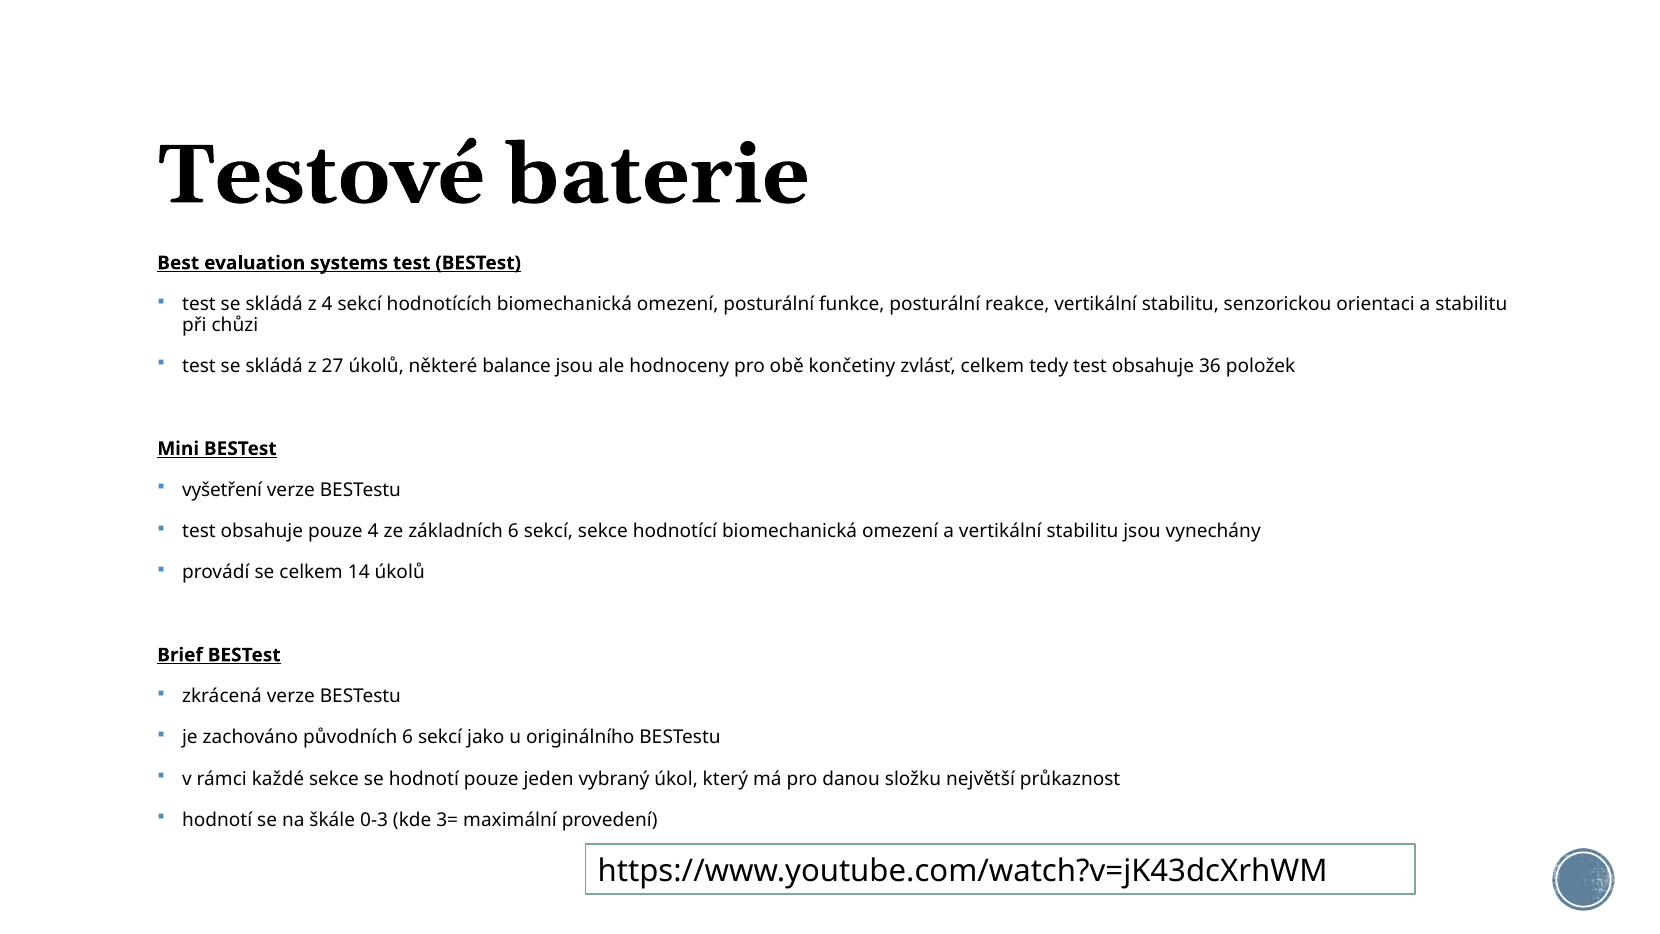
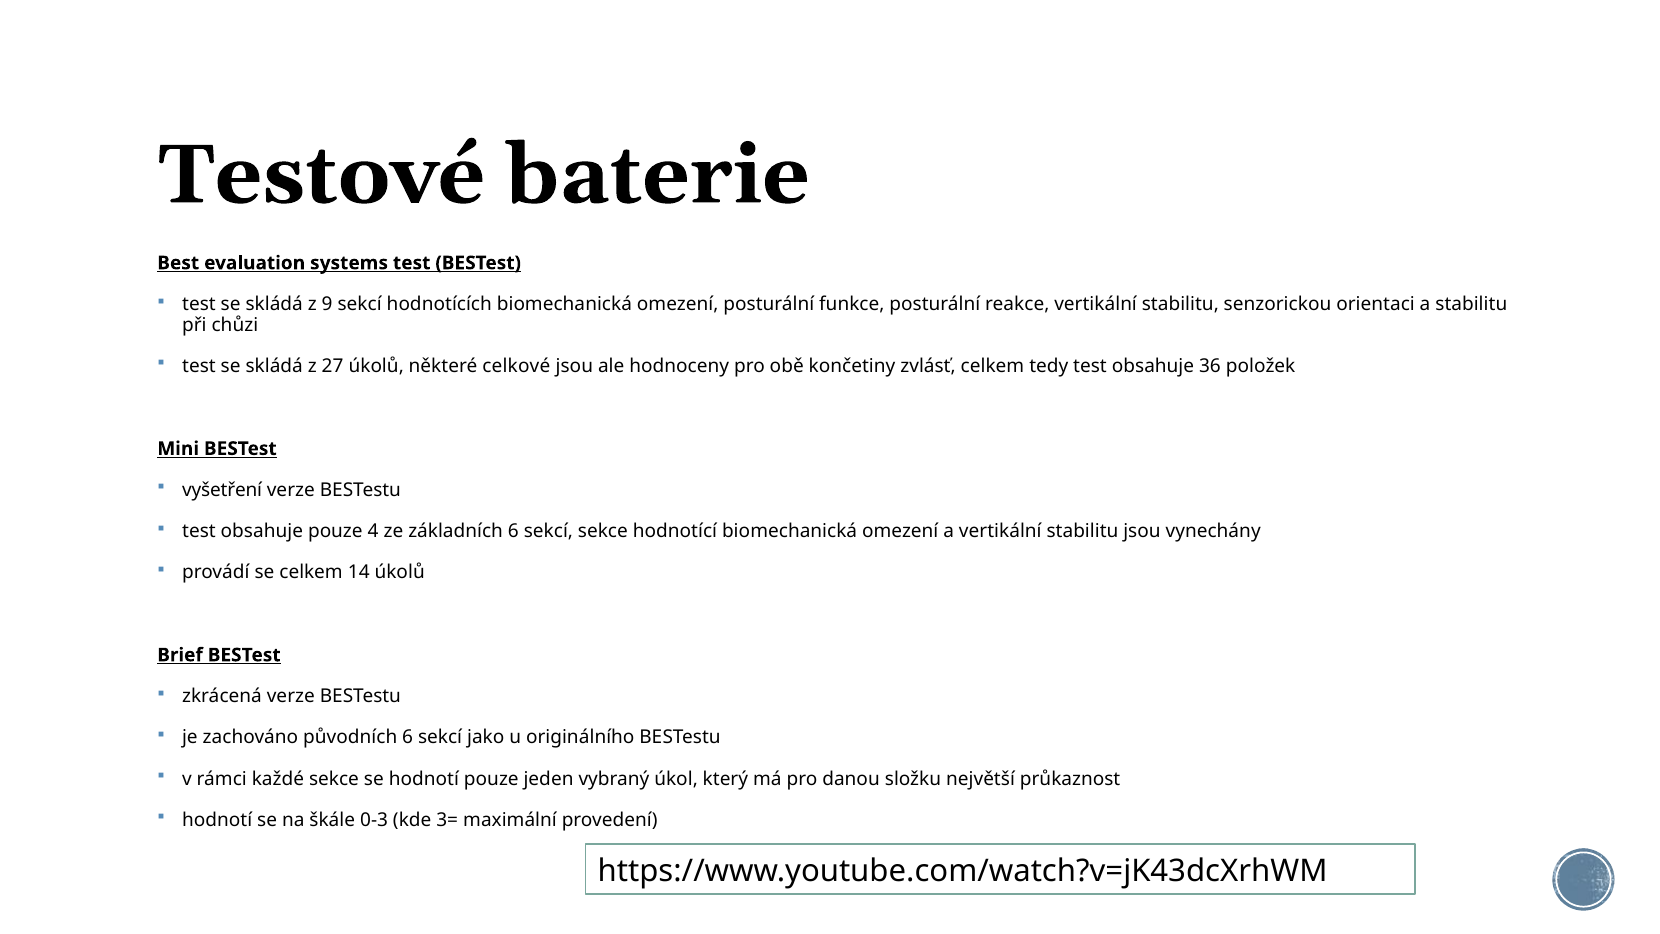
z 4: 4 -> 9 (327, 304)
balance: balance -> celkové (516, 366)
